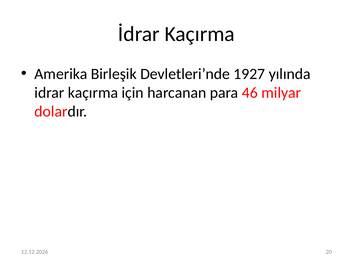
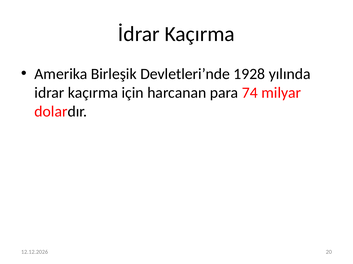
1927: 1927 -> 1928 (249, 74)
46: 46 -> 74 (250, 93)
